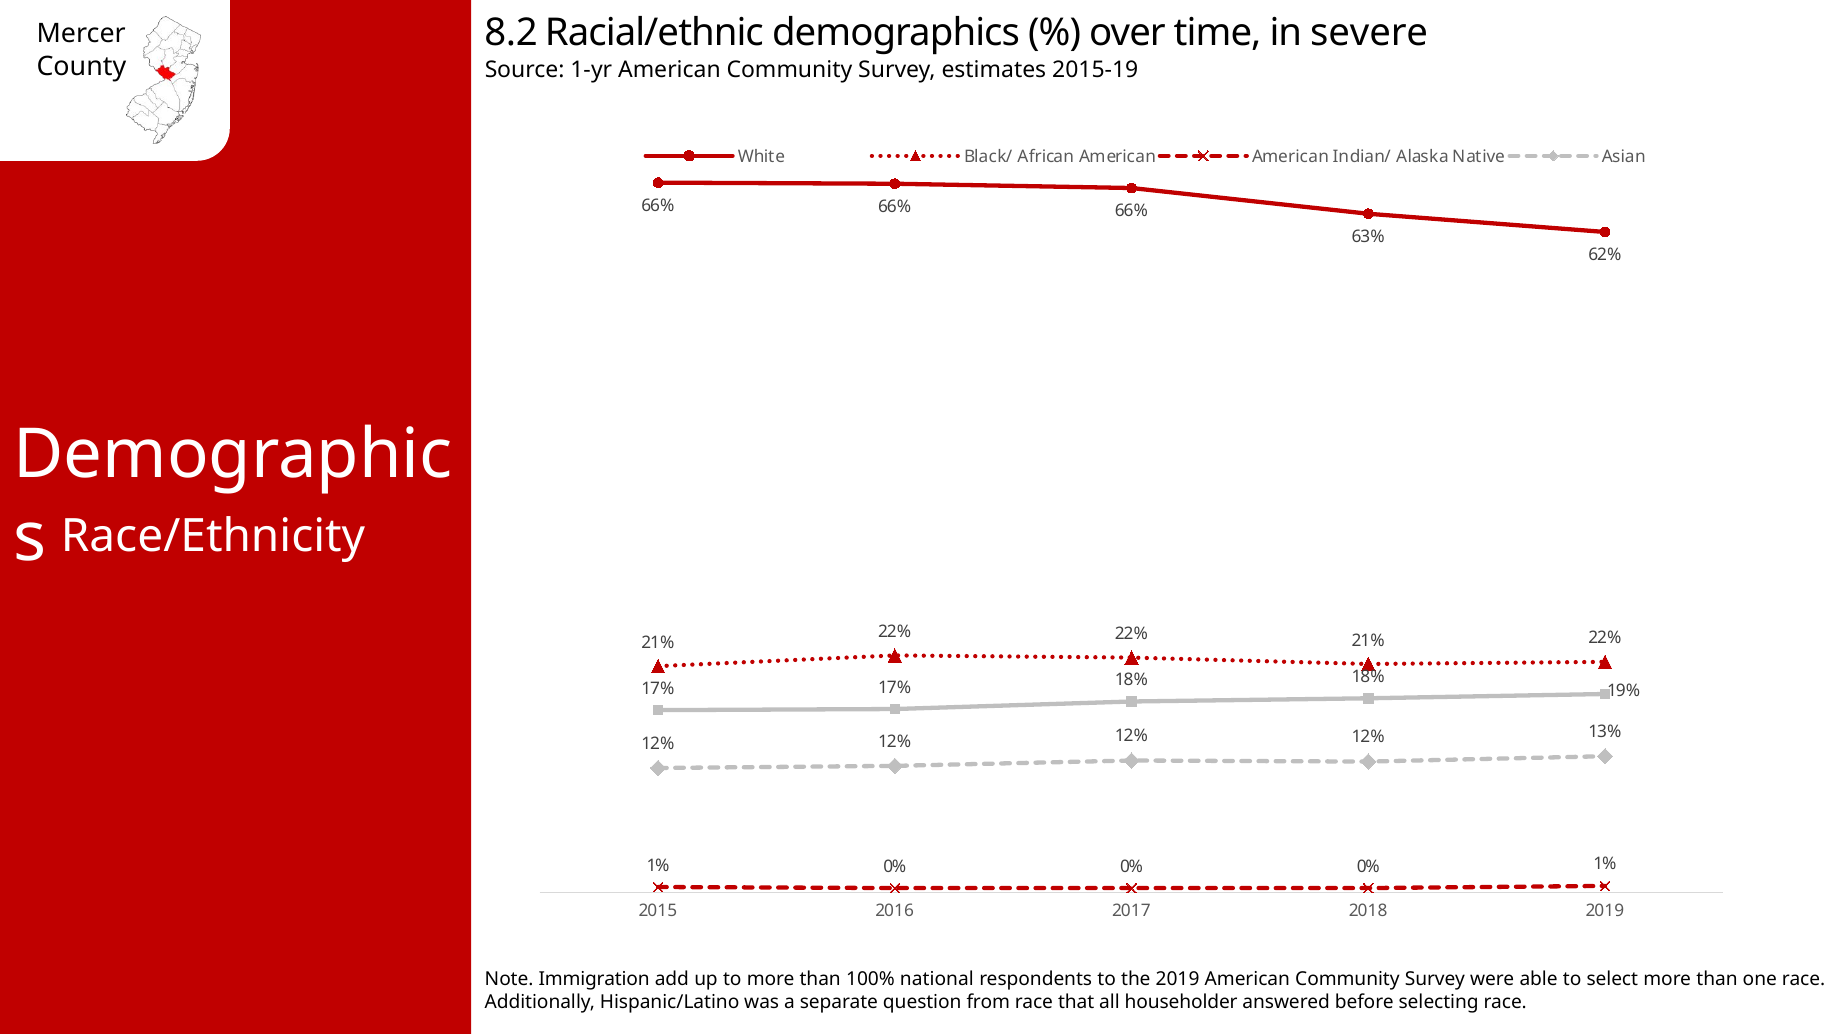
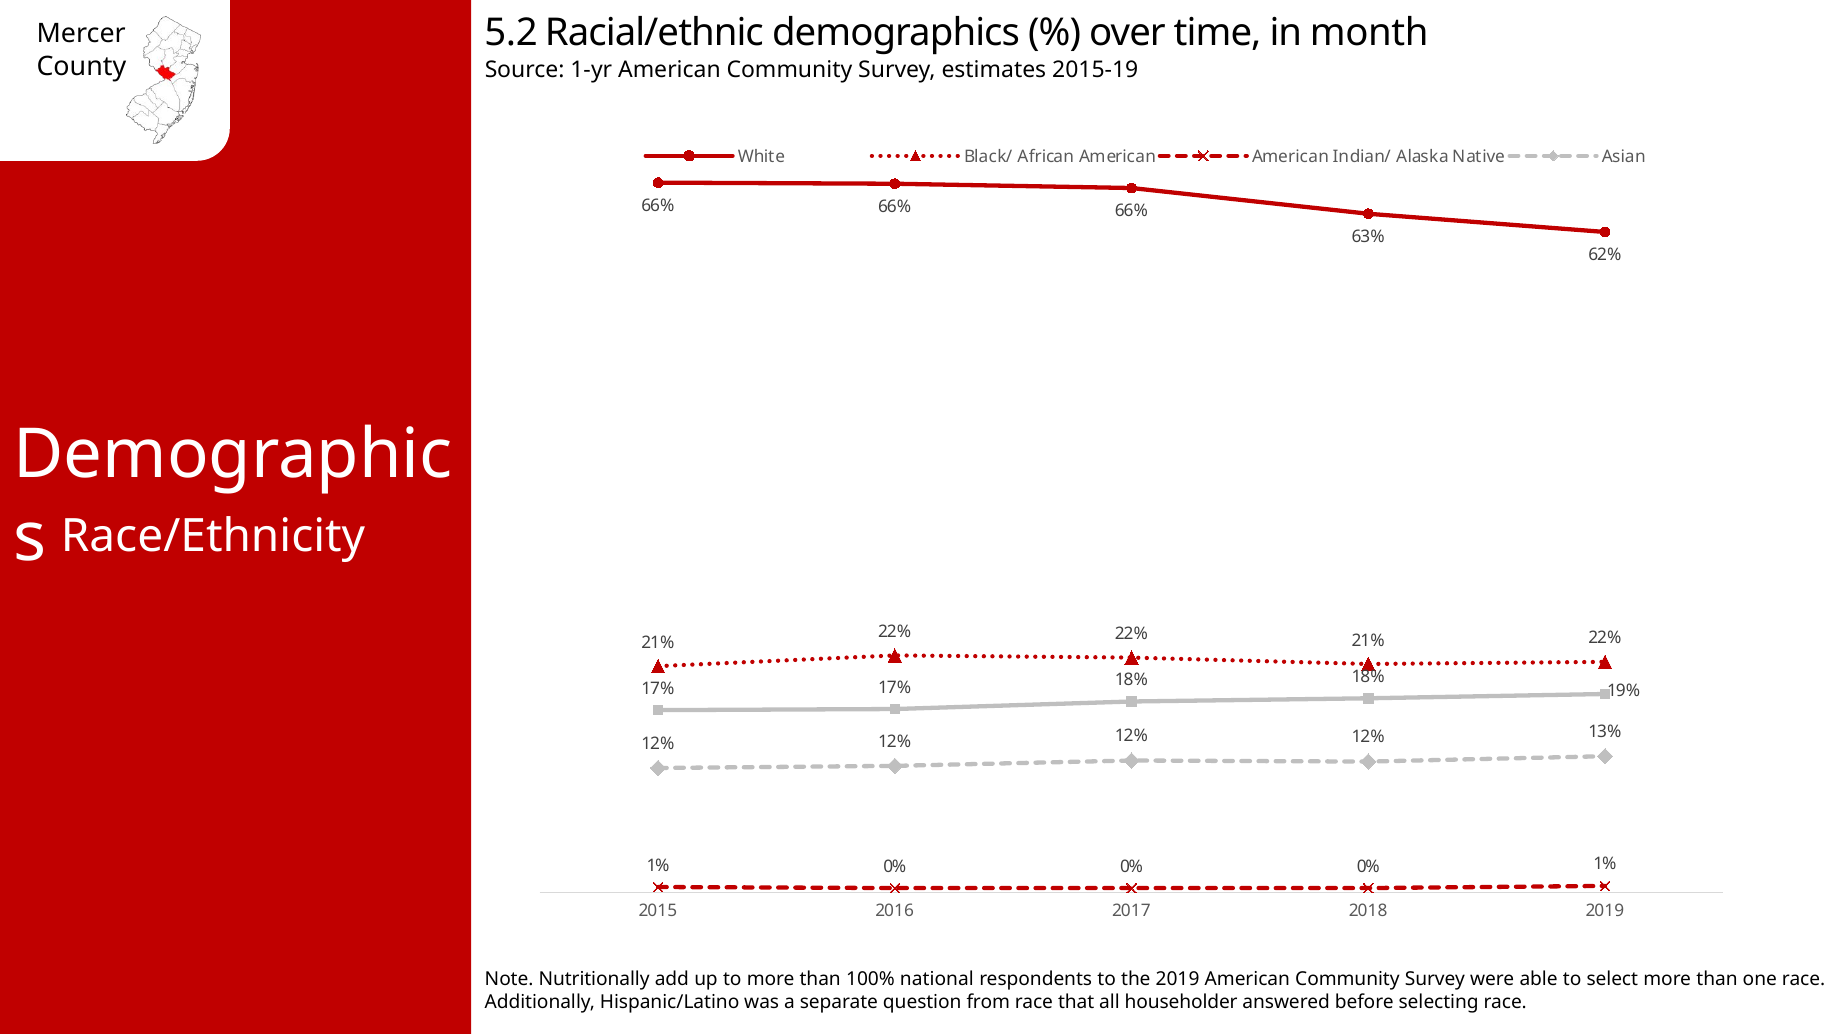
8.2: 8.2 -> 5.2 (511, 32)
severe: severe -> month (1369, 32)
Immigration: Immigration -> Nutritionally (594, 980)
